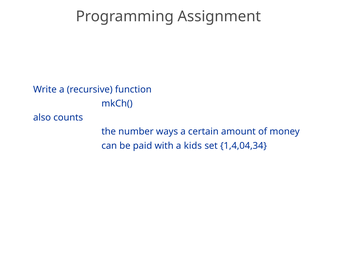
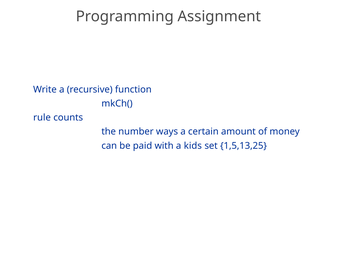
also: also -> rule (42, 117)
1,4,04,34: 1,4,04,34 -> 1,5,13,25 (244, 146)
